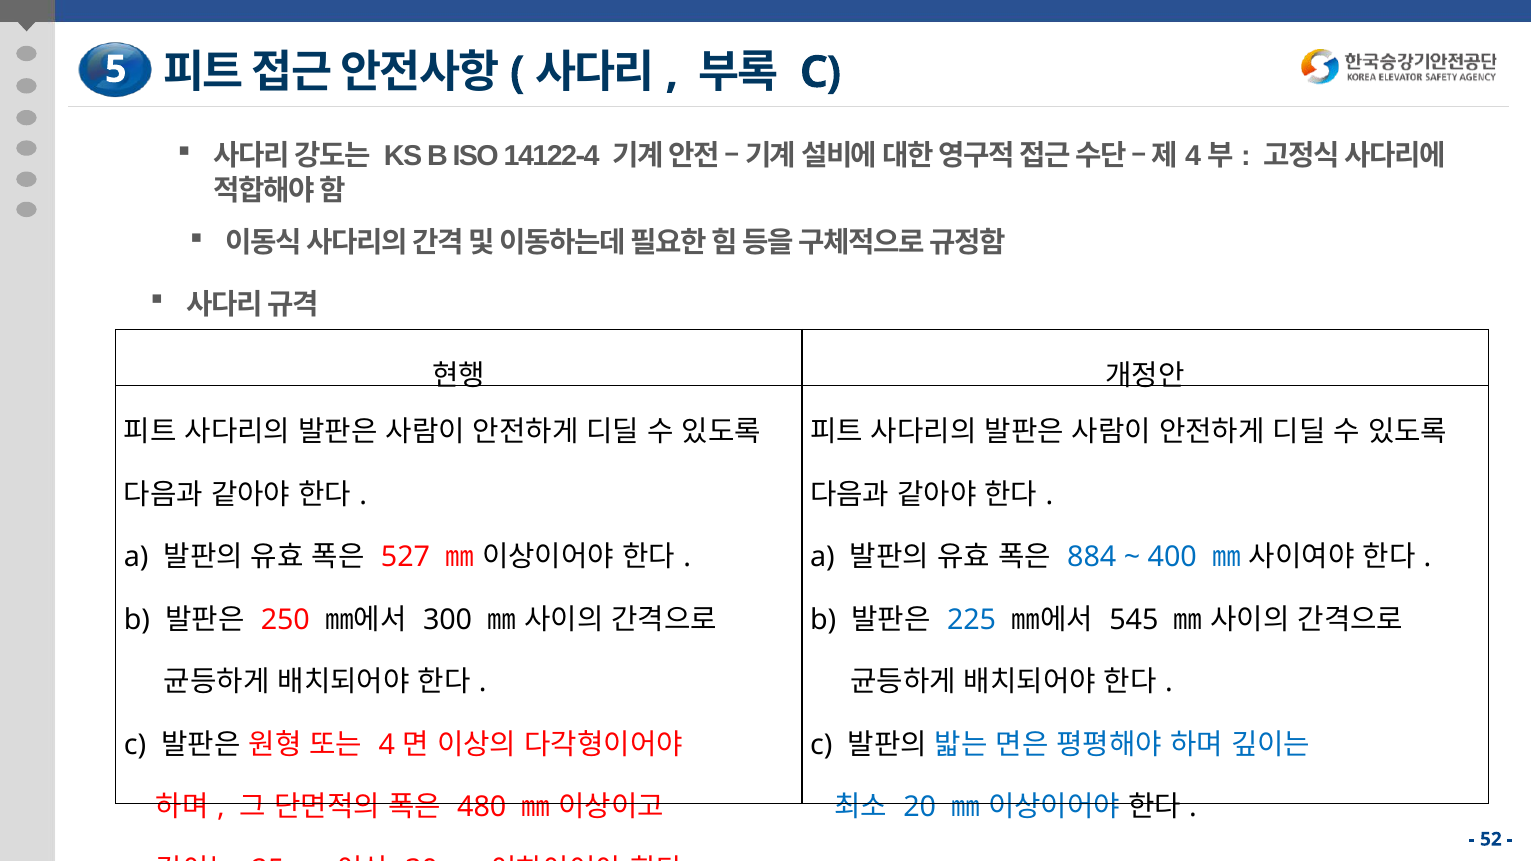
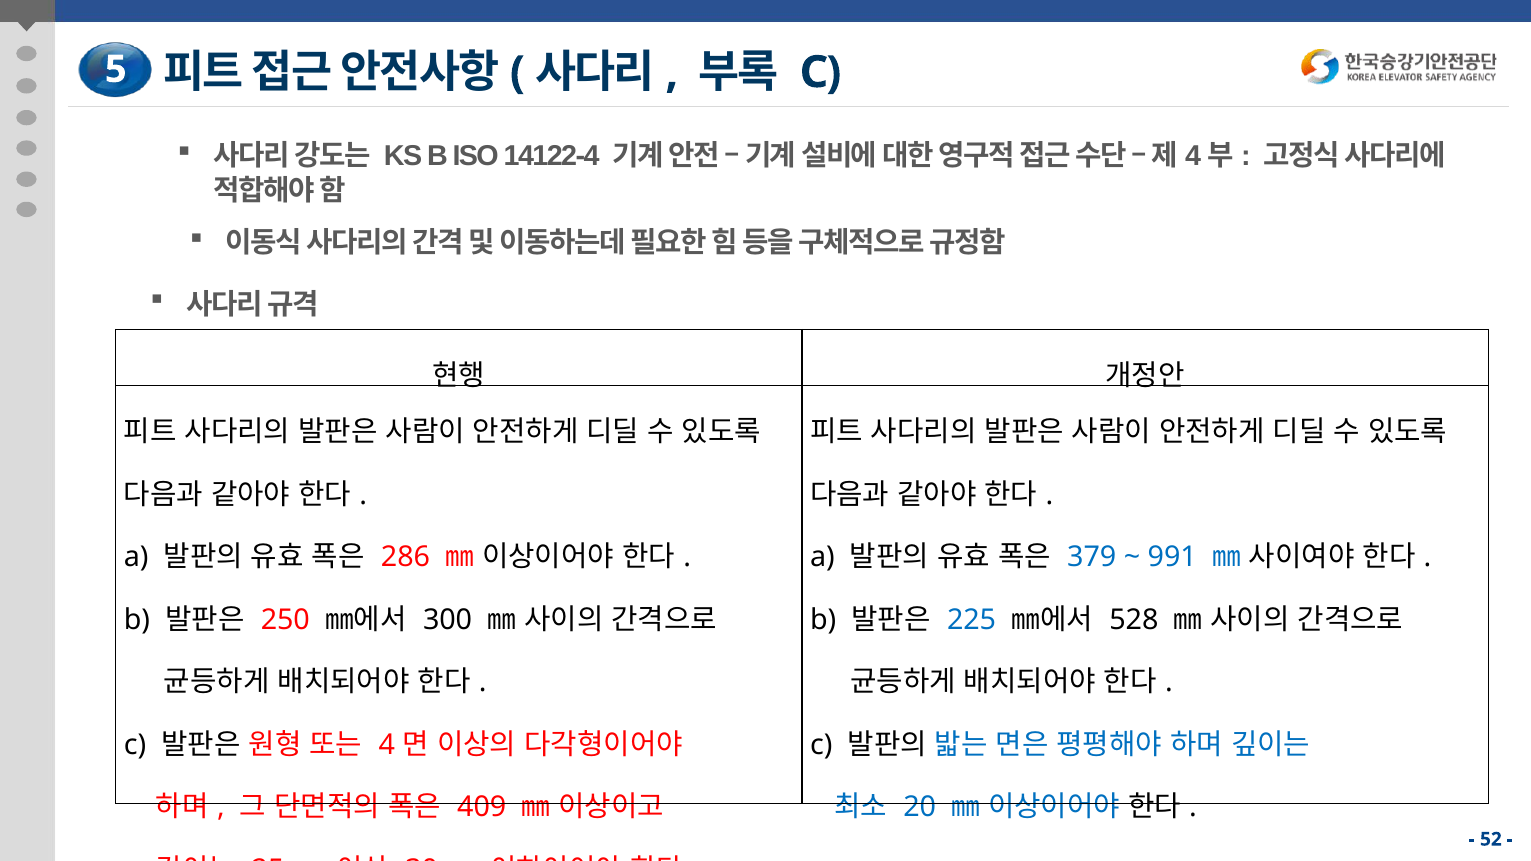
527: 527 -> 286 (406, 557)
884: 884 -> 379 (1092, 557)
400: 400 -> 991 (1172, 557)
545: 545 -> 528 (1134, 620)
480: 480 -> 409 (482, 808)
